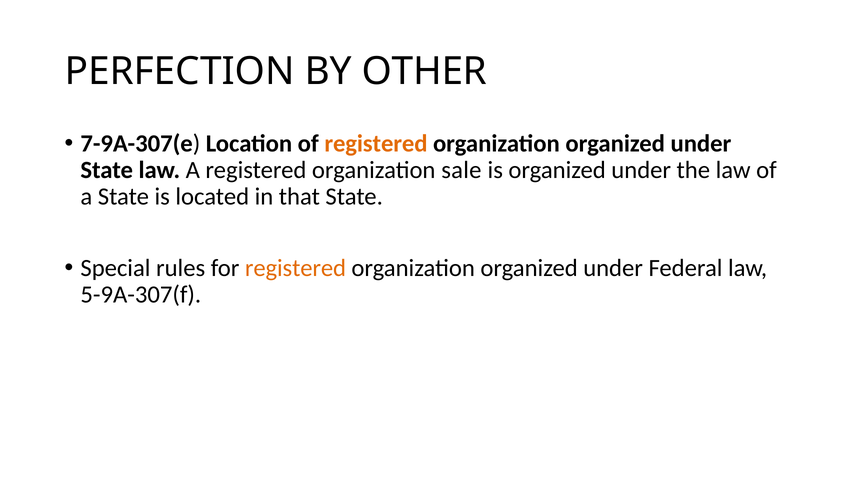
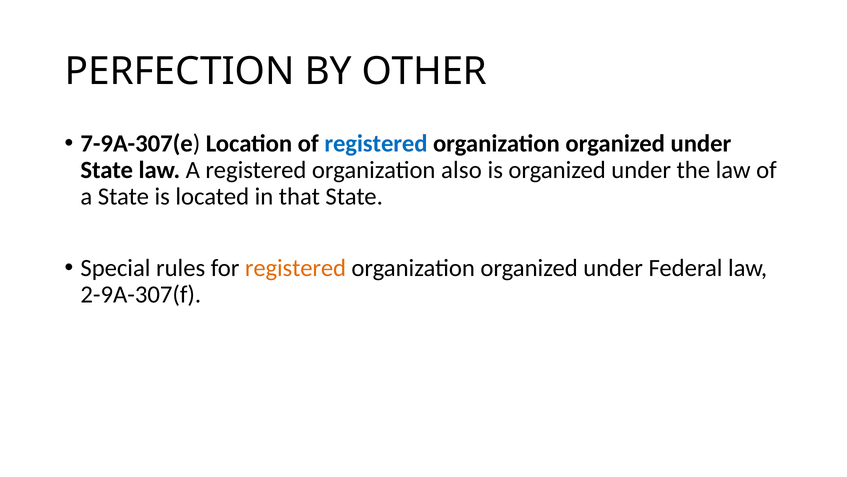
registered colour: orange -> blue (376, 143)
sale: sale -> also (461, 170)
5-9A-307(f: 5-9A-307(f -> 2-9A-307(f (141, 294)
